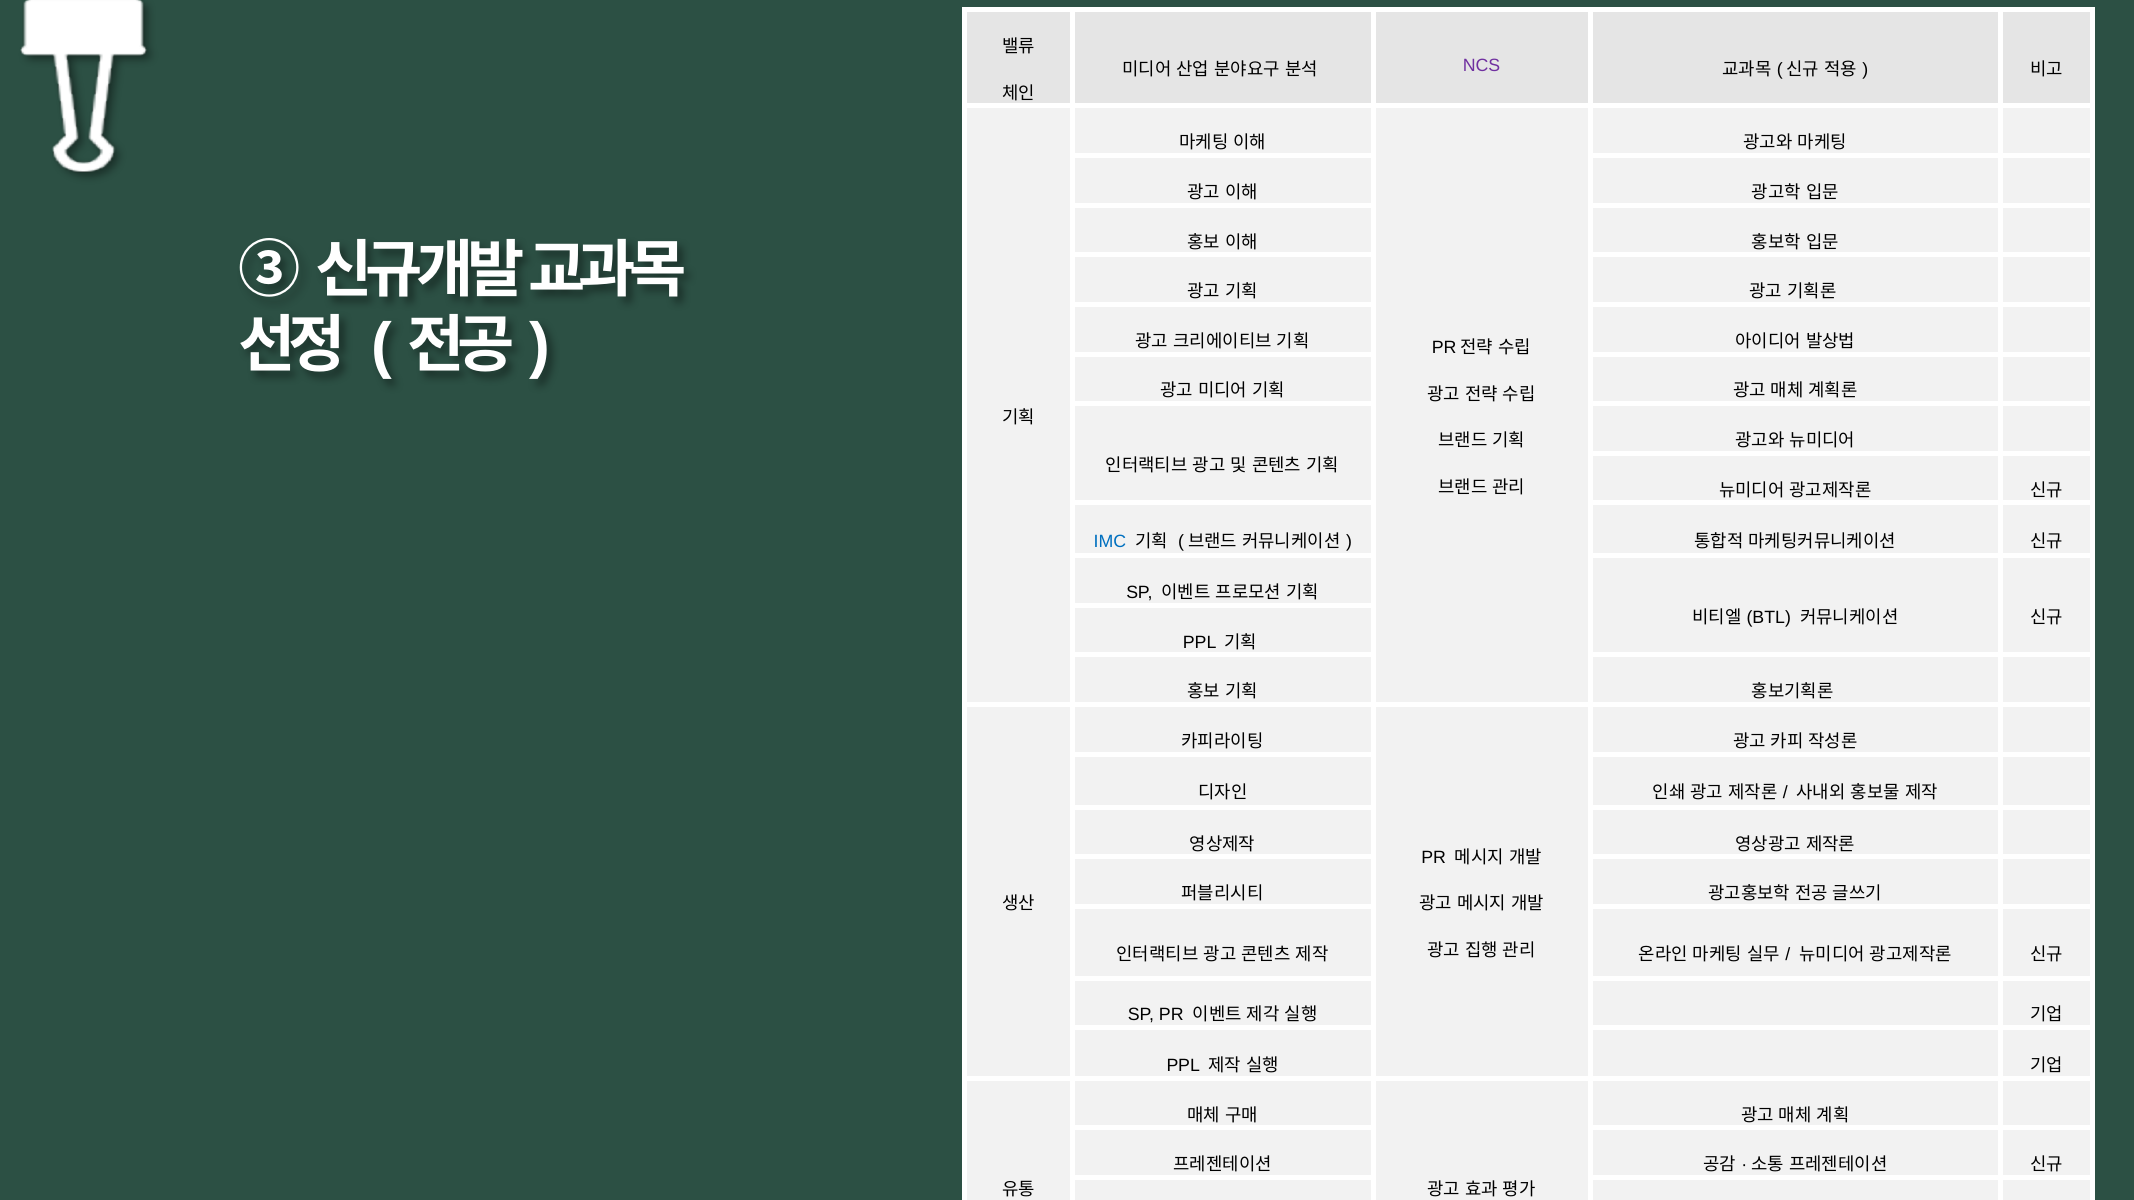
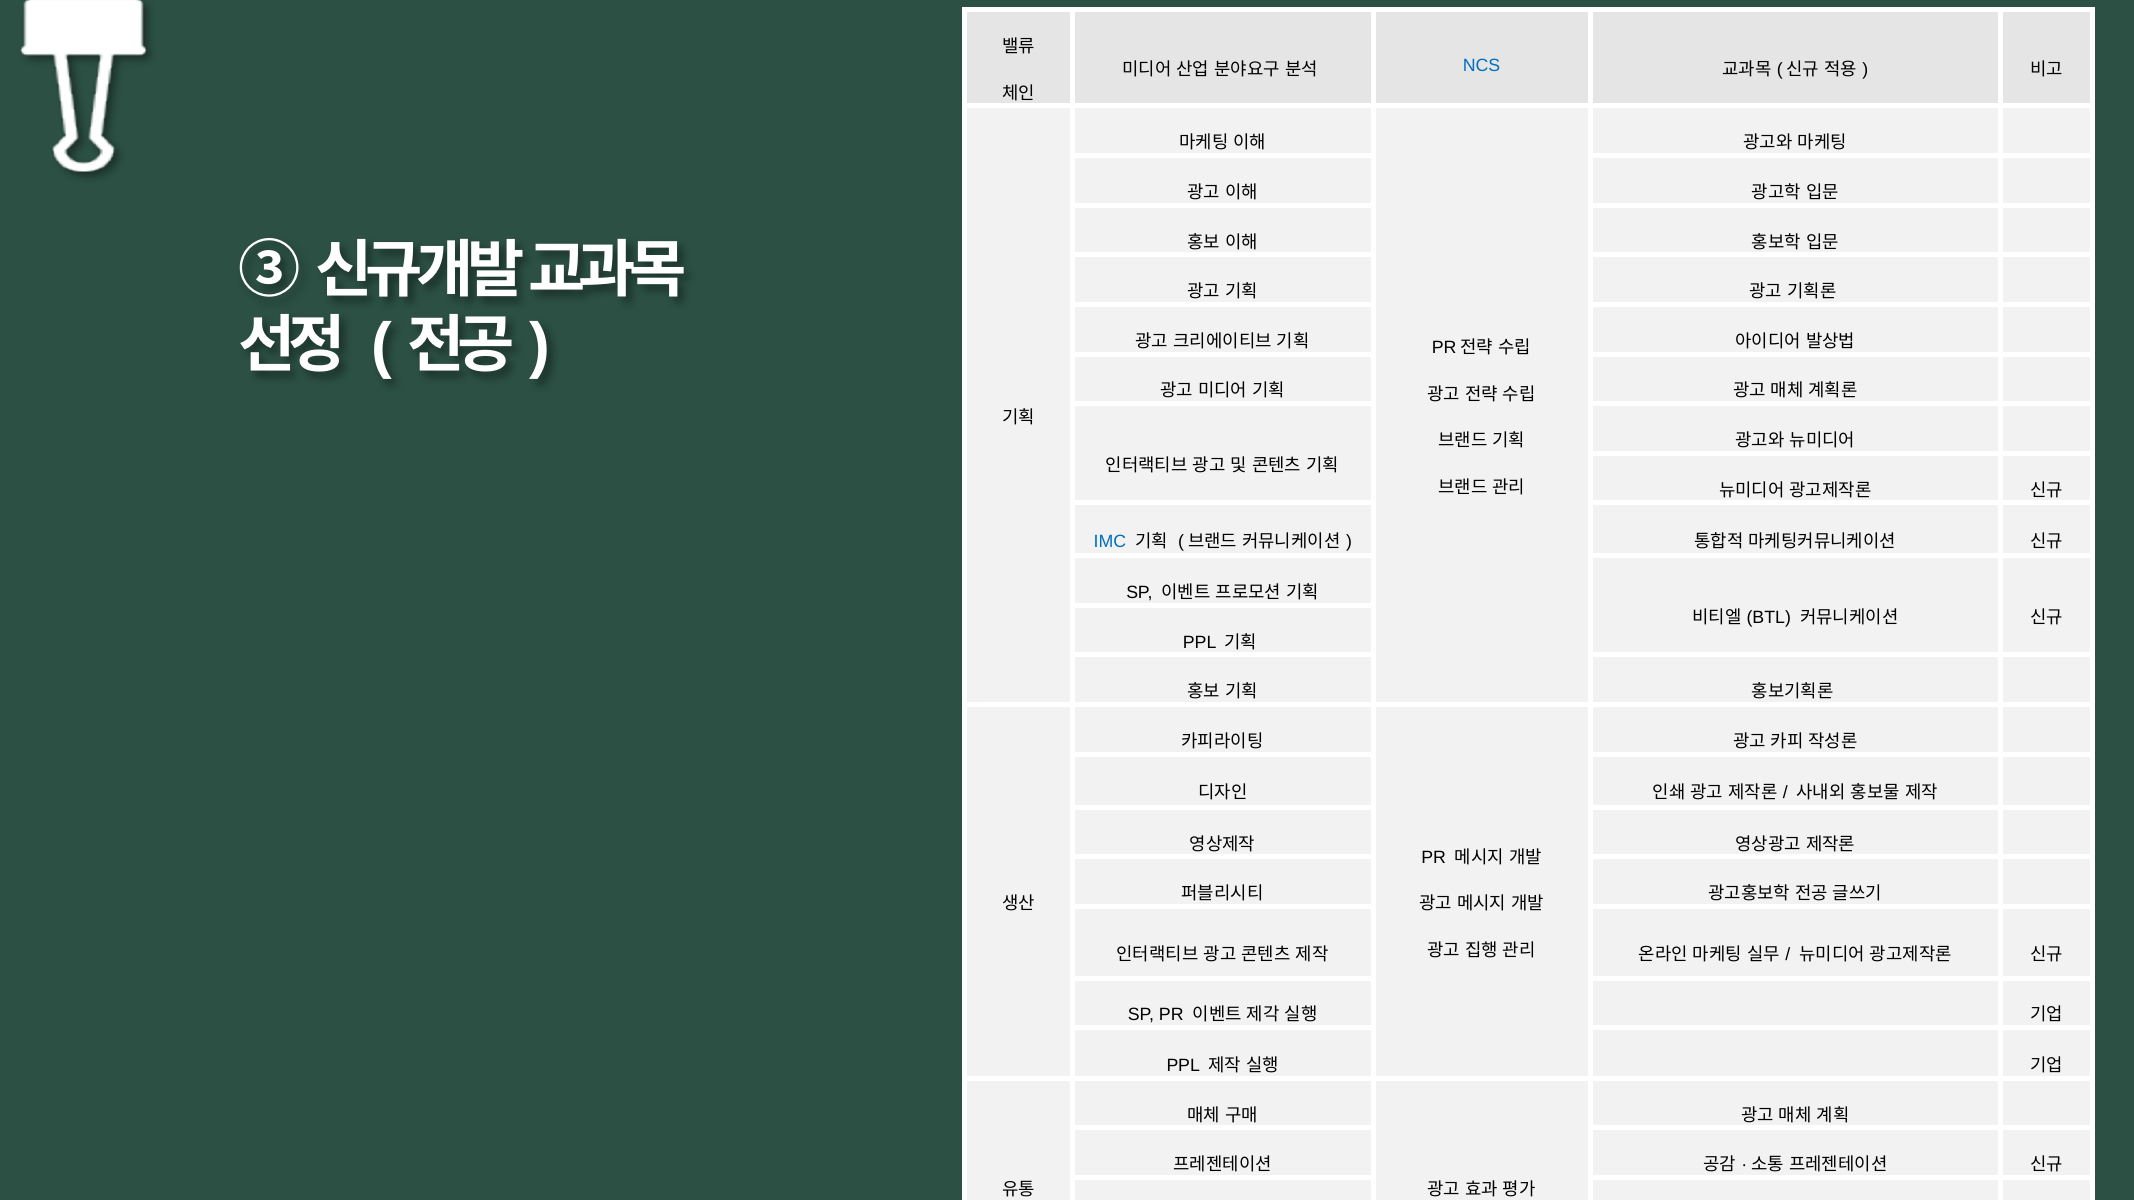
NCS colour: purple -> blue (1482, 66)
